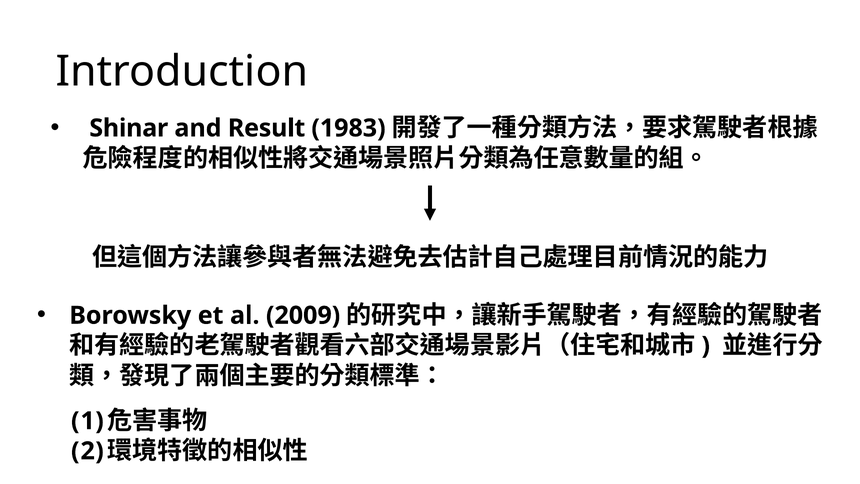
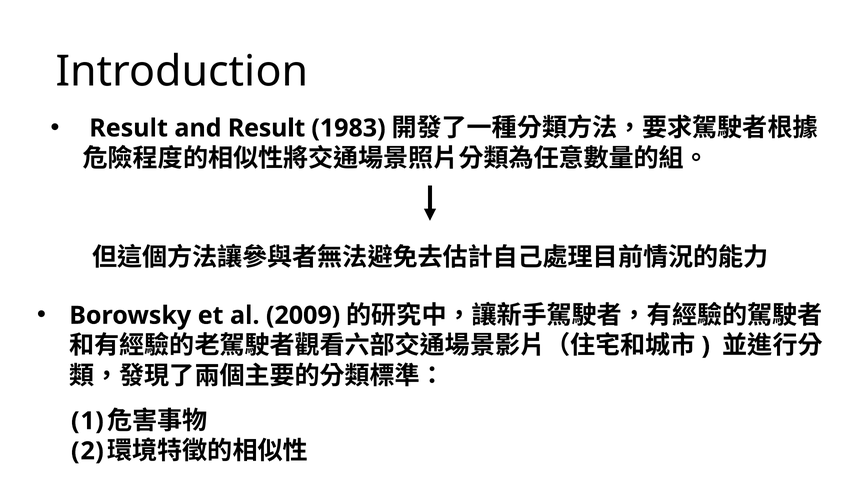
Shinar: Shinar -> Result (129, 128)
